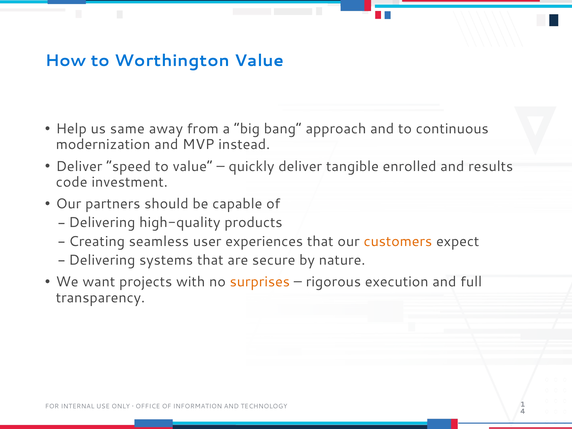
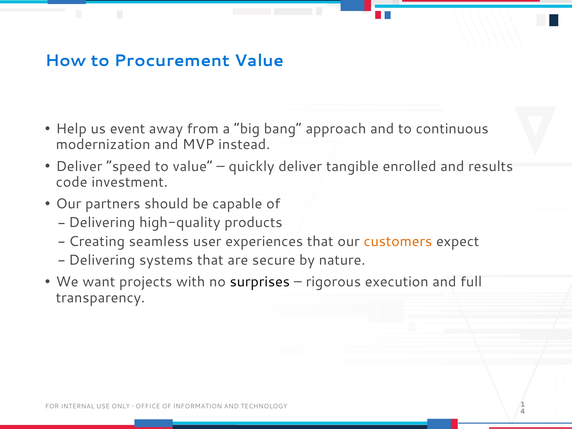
Worthington: Worthington -> Procurement (172, 61)
same: same -> event (128, 129)
surprises colour: orange -> black (260, 282)
